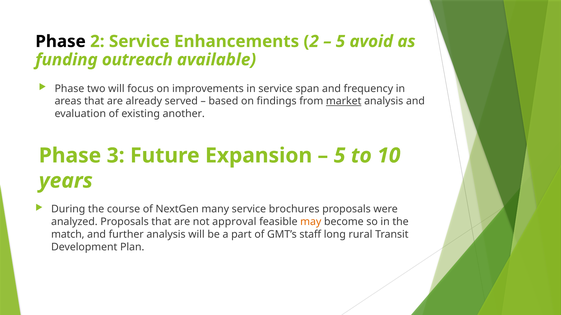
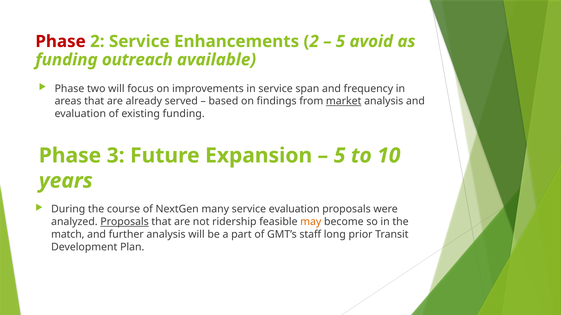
Phase colour: black -> red (61, 42)
existing another: another -> funding (184, 114)
service brochures: brochures -> evaluation (294, 210)
Proposals underline: none -> present (125, 222)
approval: approval -> ridership (234, 222)
rural: rural -> prior (361, 235)
